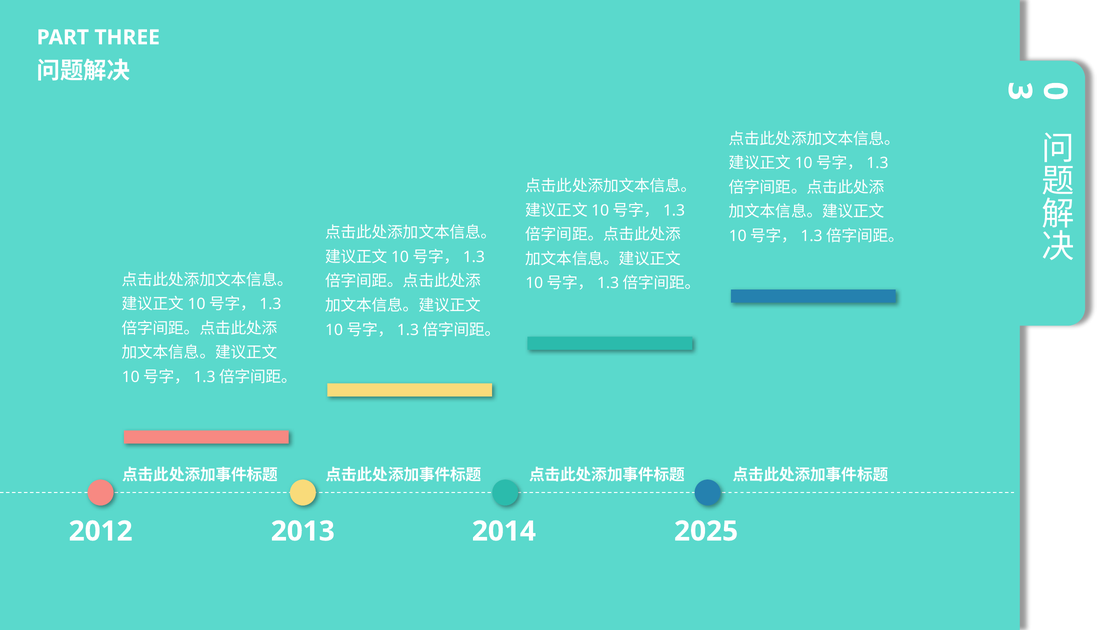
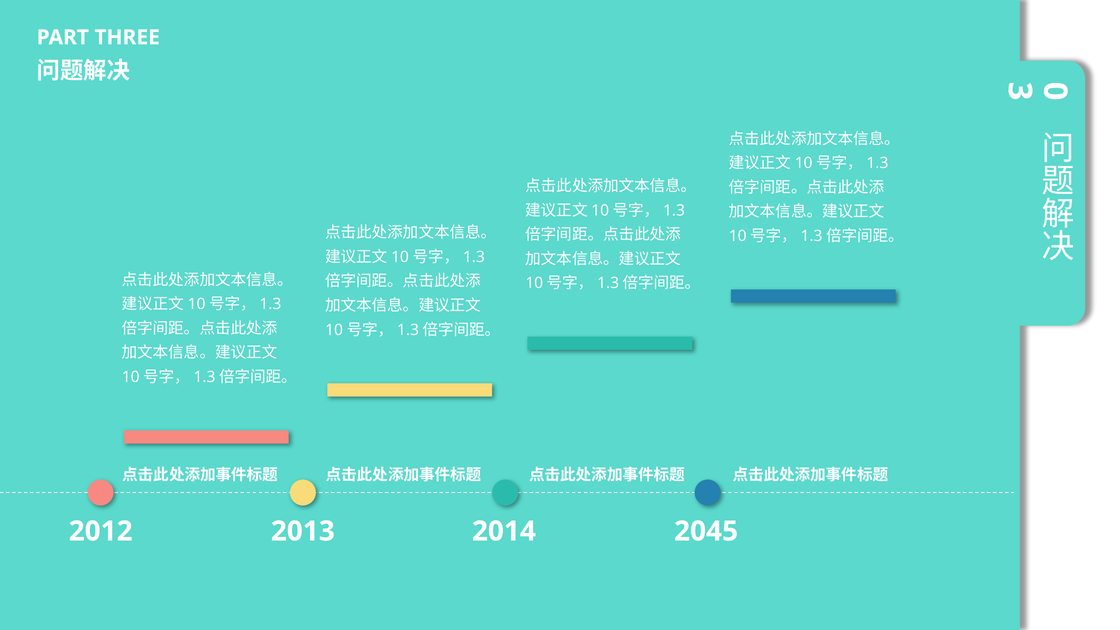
2025: 2025 -> 2045 (706, 531)
